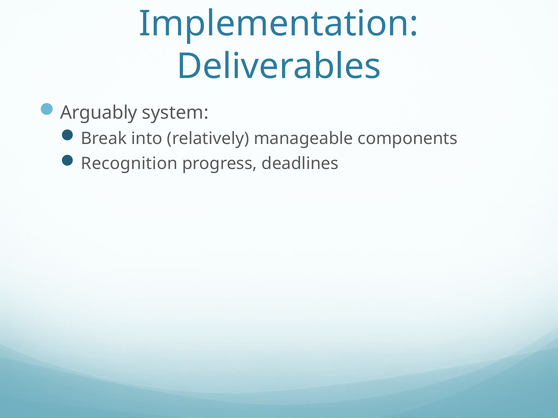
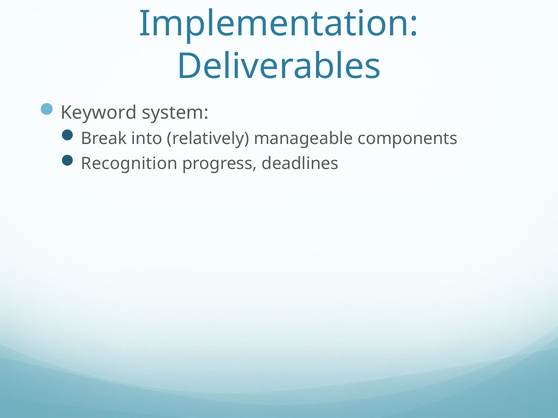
Arguably: Arguably -> Keyword (99, 113)
